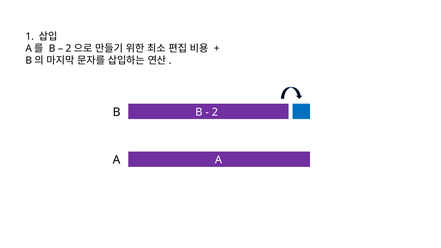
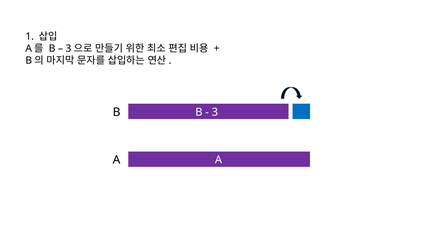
2: 2 -> 3 (68, 48)
2: 2 -> 3 (215, 112)
